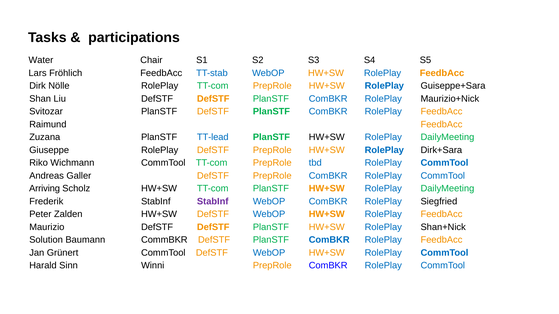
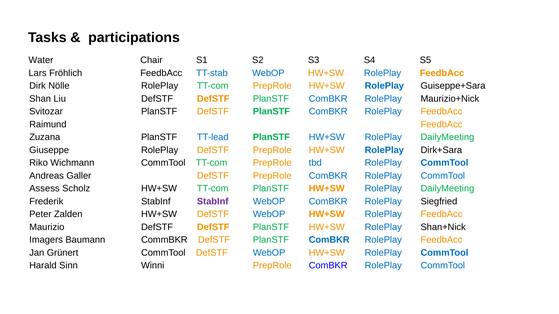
HW+SW colour: black -> blue (327, 137)
Arriving: Arriving -> Assess (44, 189)
Solution: Solution -> Imagers (46, 240)
